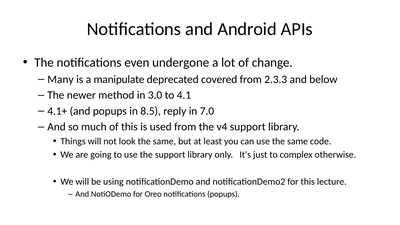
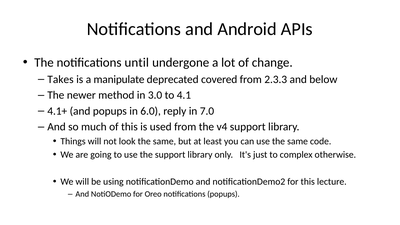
even: even -> until (137, 63)
Many: Many -> Takes (61, 79)
8.5: 8.5 -> 6.0 (151, 111)
